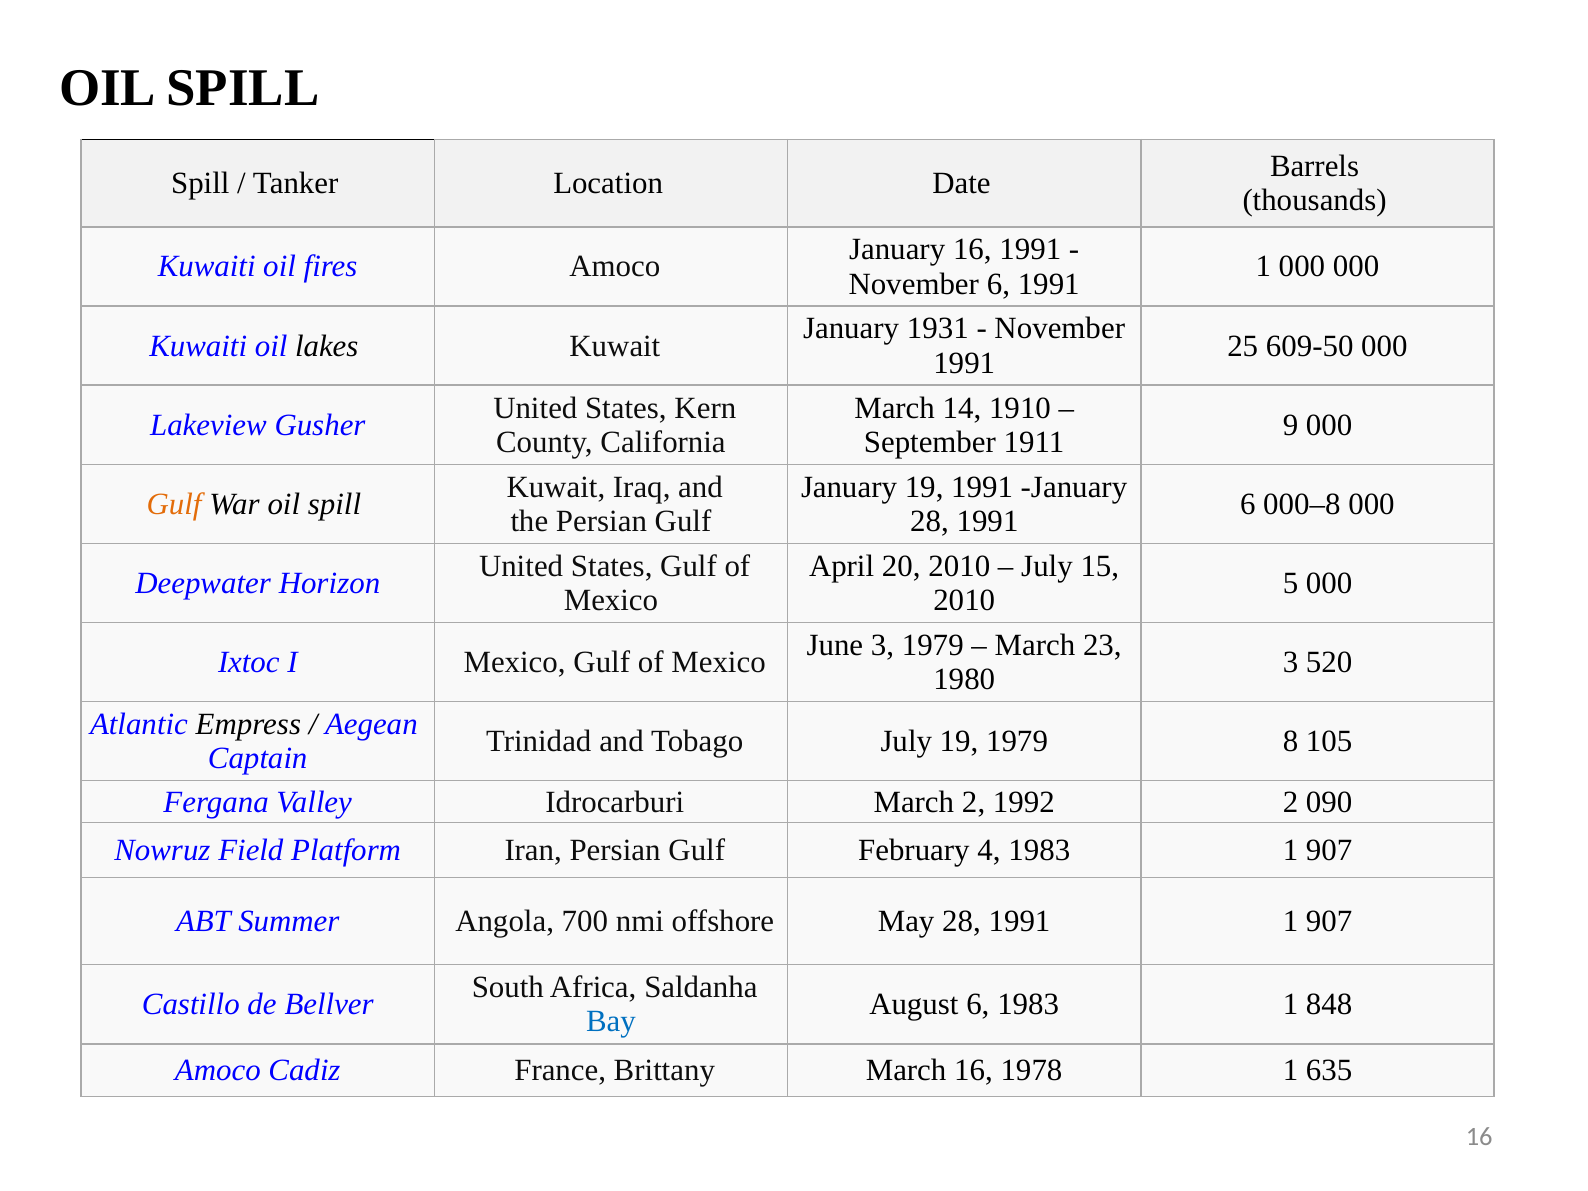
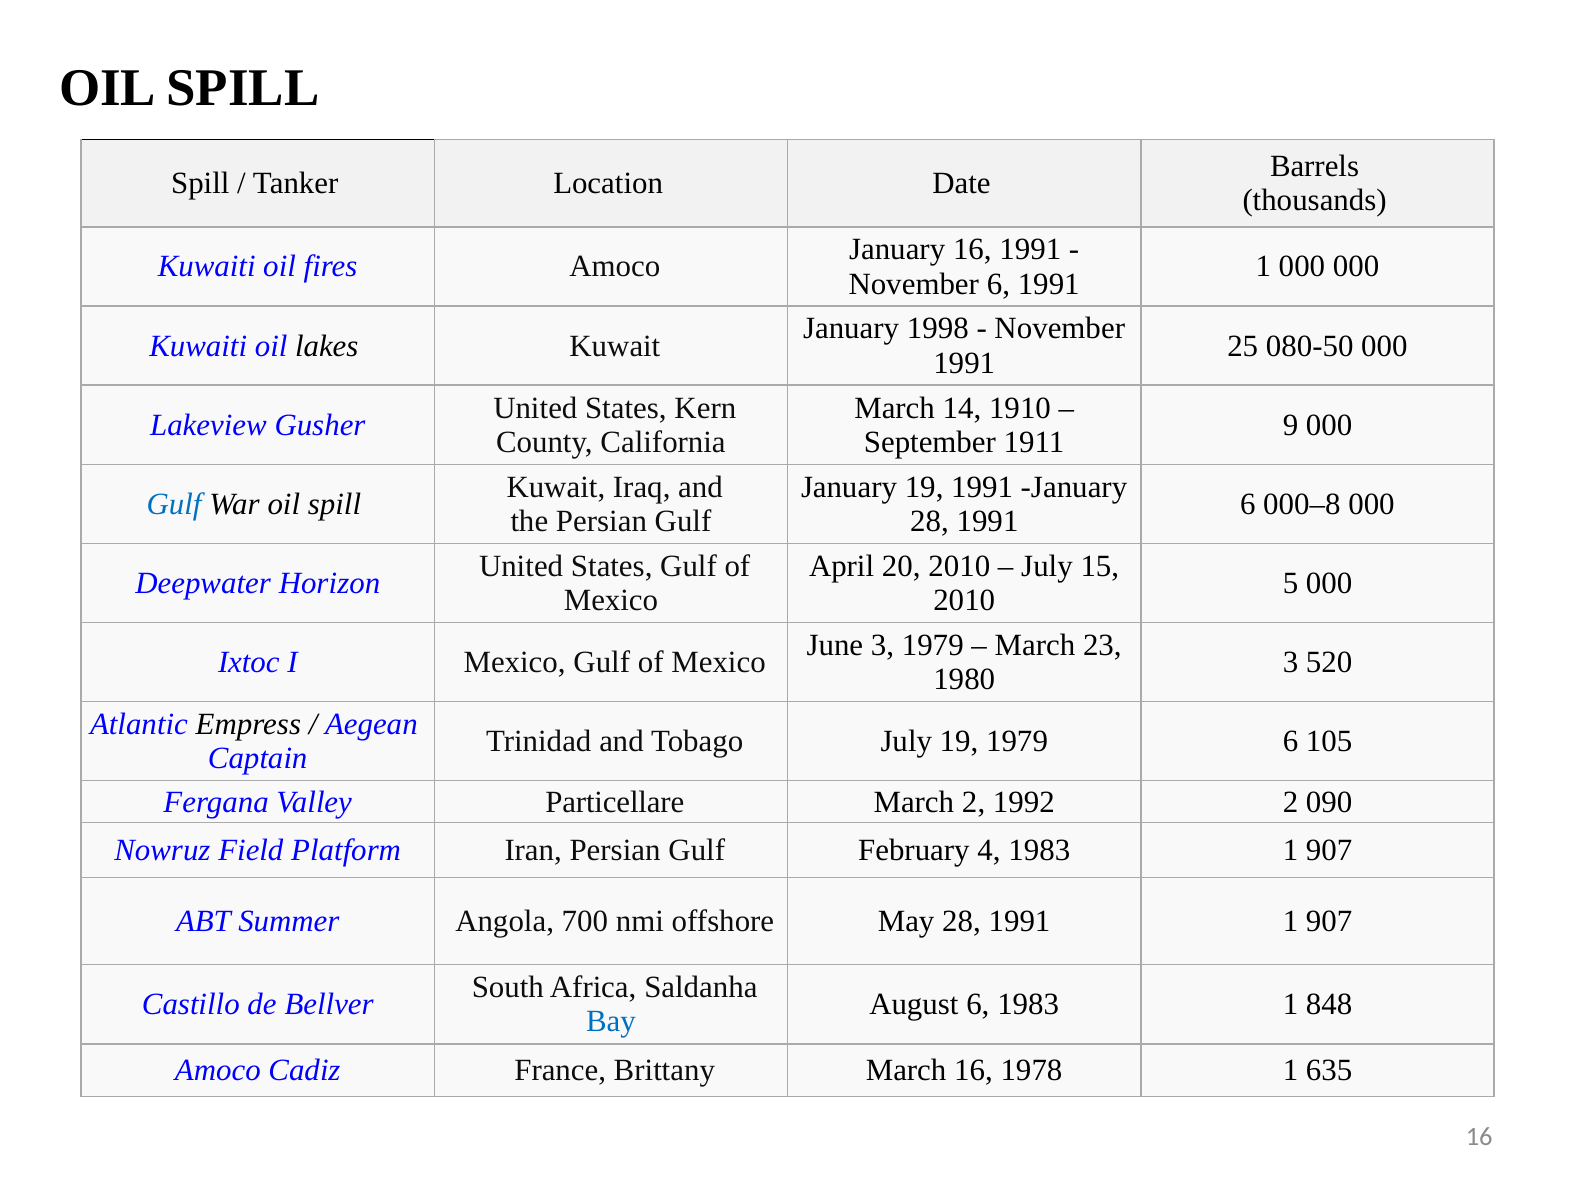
1931: 1931 -> 1998 (938, 329)
609-50: 609-50 -> 080-50 (1310, 346)
Gulf colour: orange -> blue (174, 504)
1979 8: 8 -> 6 (1291, 741)
Idrocarburi: Idrocarburi -> Particellare (615, 802)
